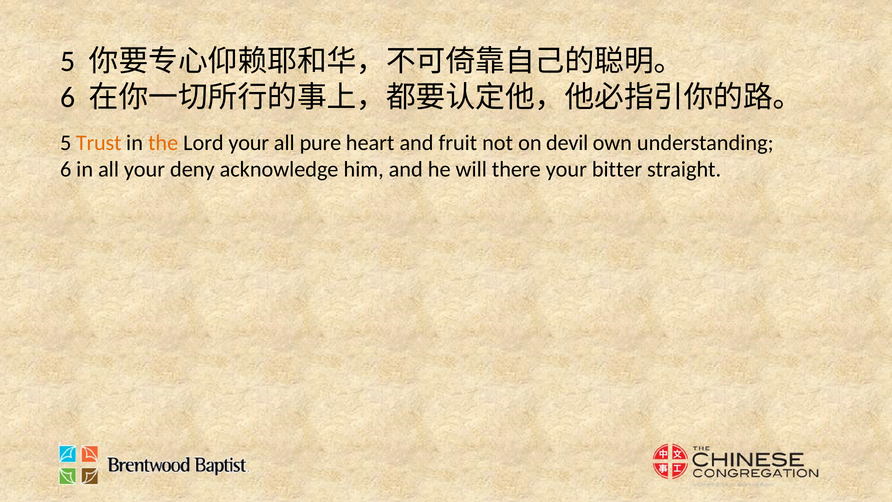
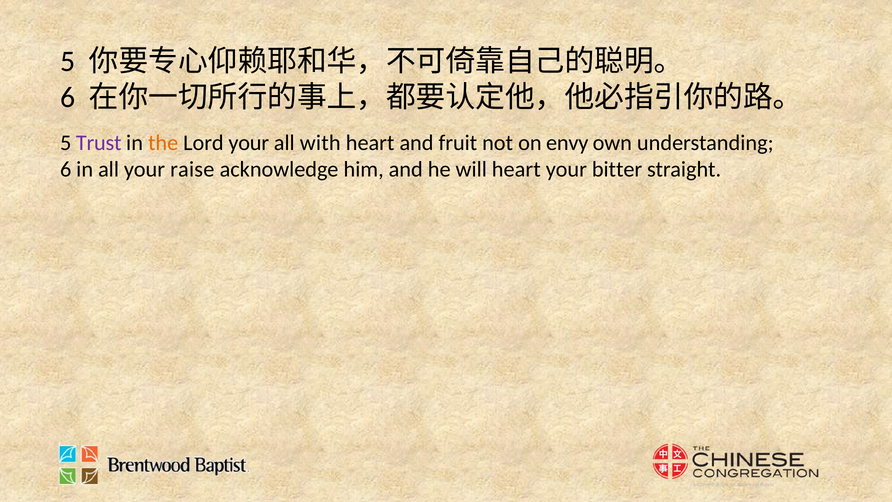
Trust colour: orange -> purple (99, 143)
pure: pure -> with (320, 143)
devil: devil -> envy (567, 143)
deny: deny -> raise (192, 170)
will there: there -> heart (516, 170)
